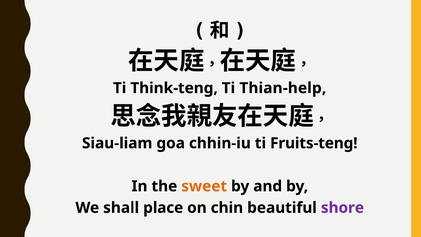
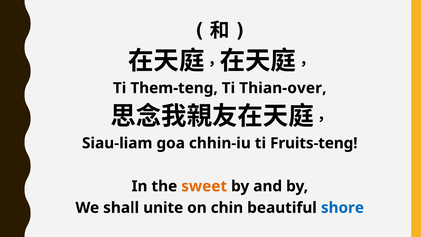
Think-teng: Think-teng -> Them-teng (174, 88)
Thian-help: Thian-help -> Thian-over (283, 88)
place: place -> unite (163, 208)
shore colour: purple -> blue (342, 208)
